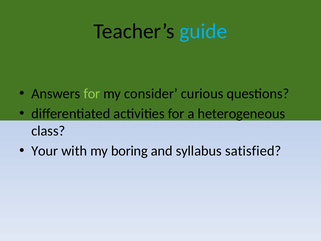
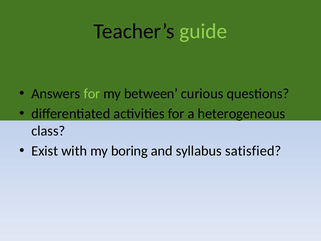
guide colour: light blue -> light green (203, 31)
consider: consider -> between (151, 94)
Your: Your -> Exist (45, 151)
